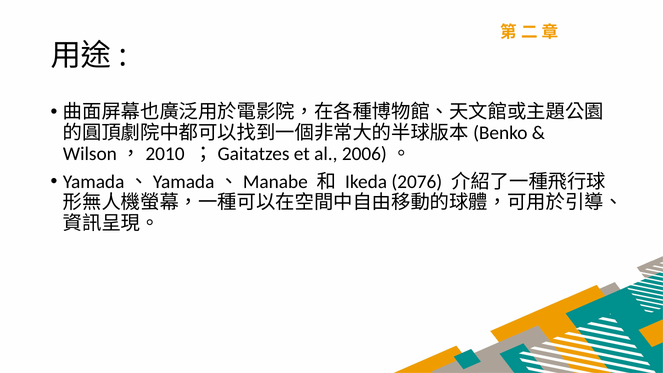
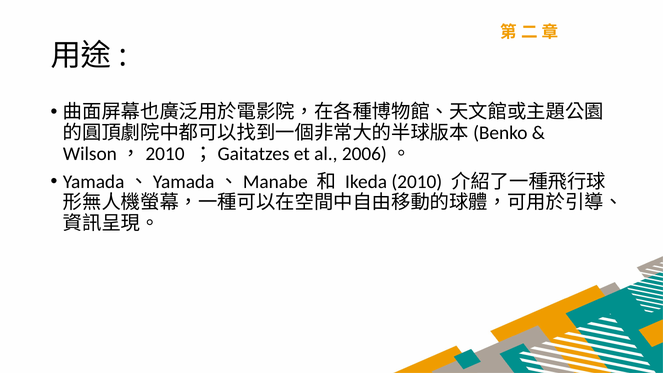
2076: 2076 -> 2010 (417, 182)
